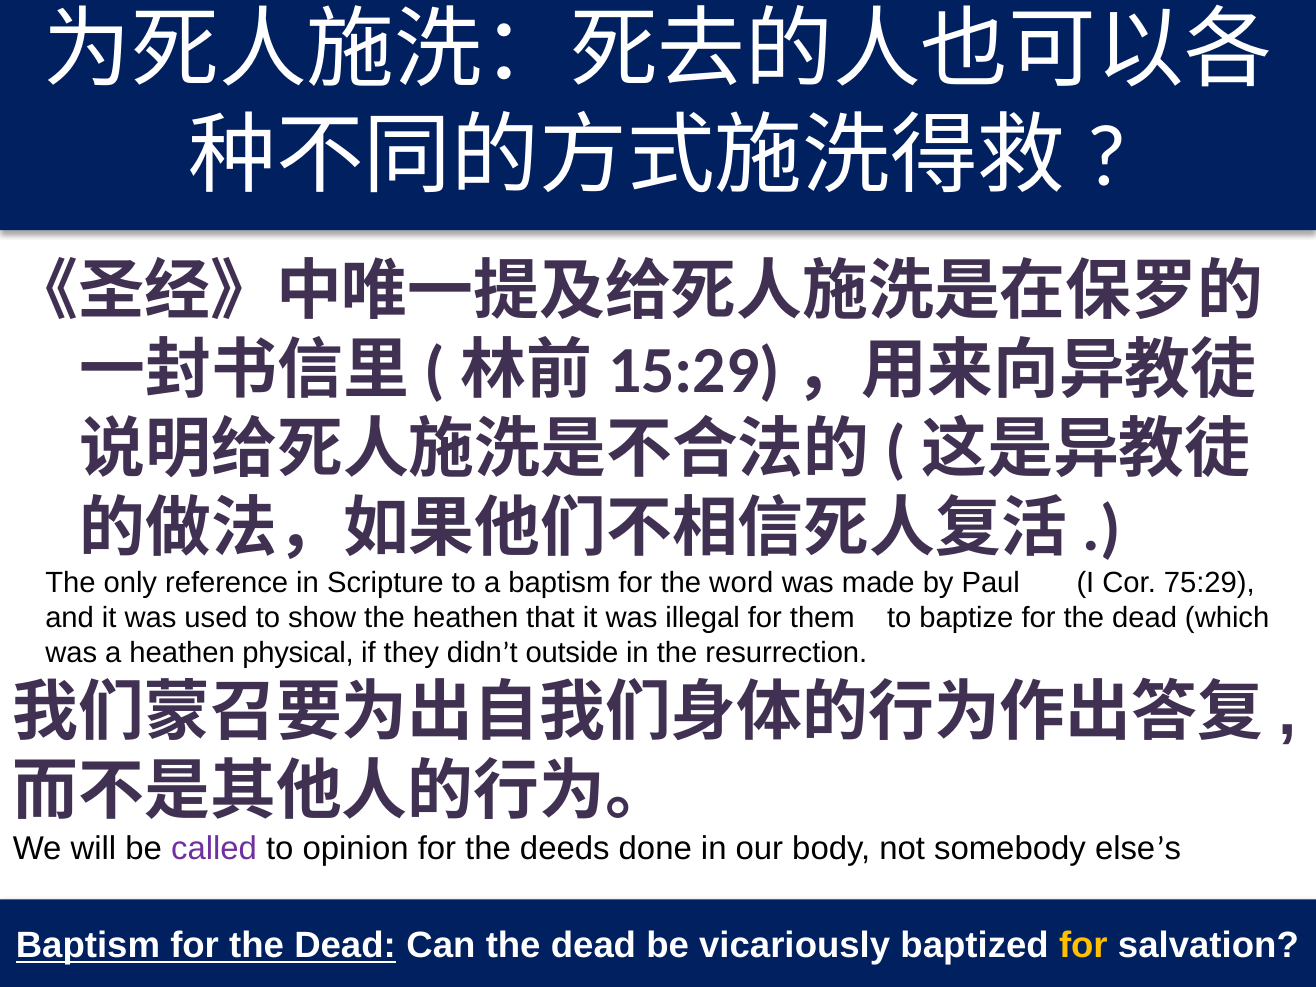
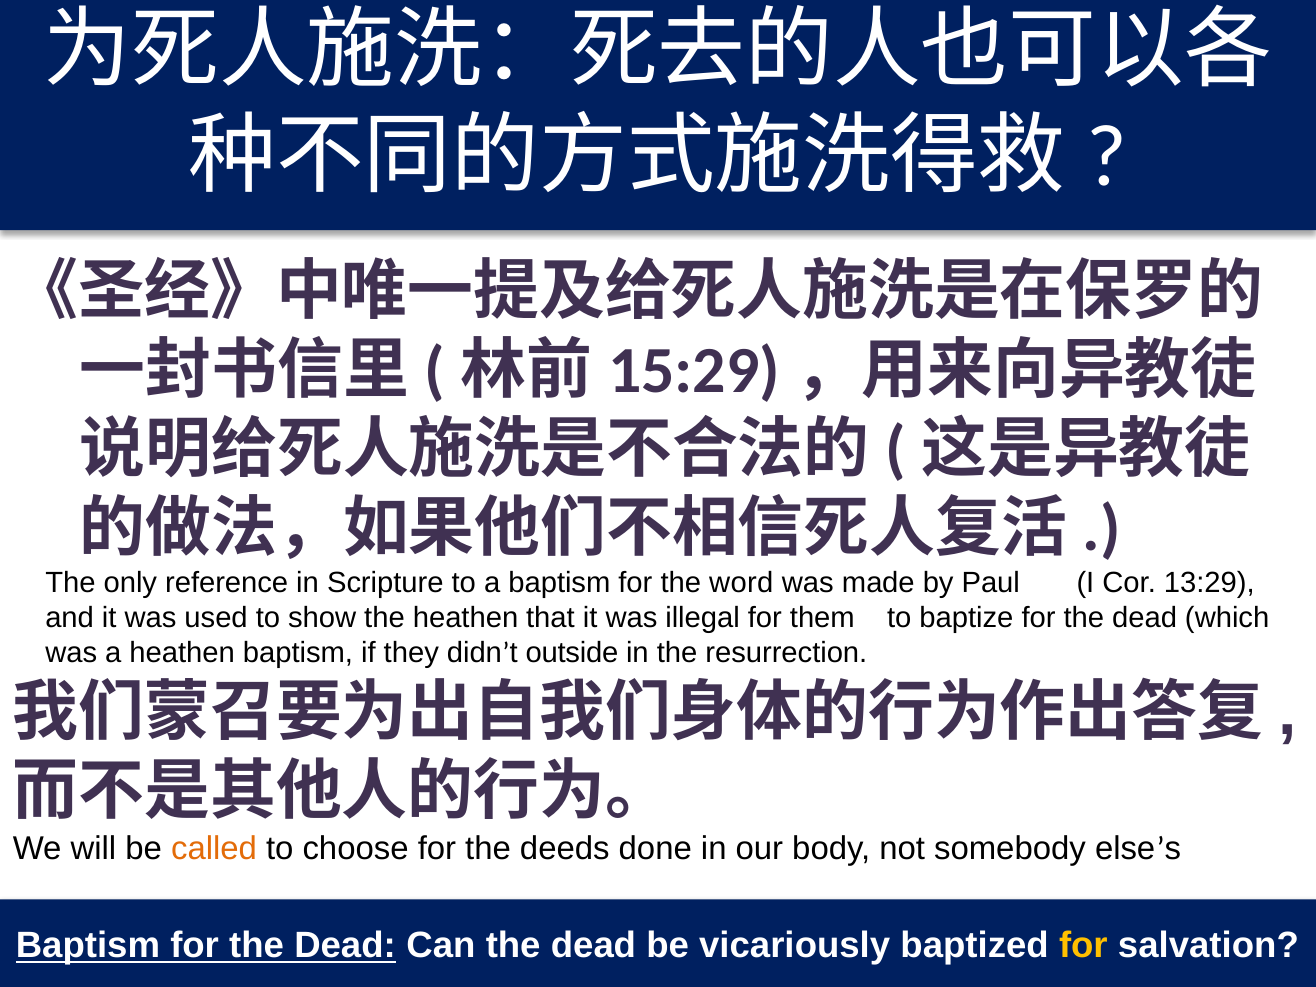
75:29: 75:29 -> 13:29 (1209, 583)
heathen physical: physical -> baptism (298, 653)
called colour: purple -> orange (214, 849)
opinion: opinion -> choose (356, 849)
